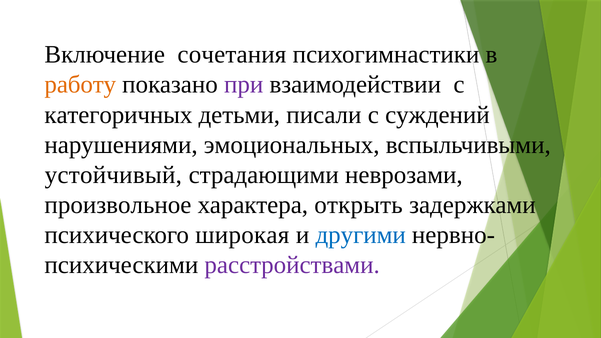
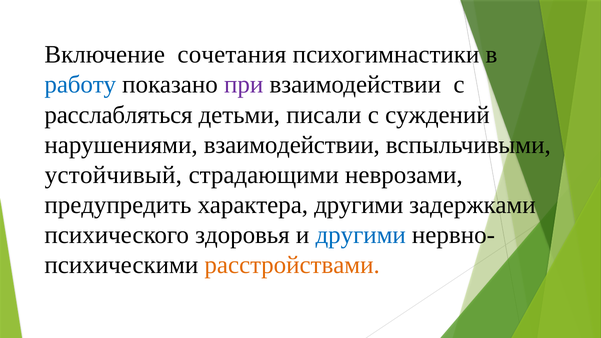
работу colour: orange -> blue (80, 85)
категоричных: категоричных -> расслабляться (119, 115)
нарушениями эмоциональных: эмоциональных -> взаимодействии (292, 145)
произвольное: произвольное -> предупредить (118, 205)
характера открыть: открыть -> другими (359, 205)
широкая: широкая -> здоровья (242, 235)
расстройствами colour: purple -> orange (292, 265)
